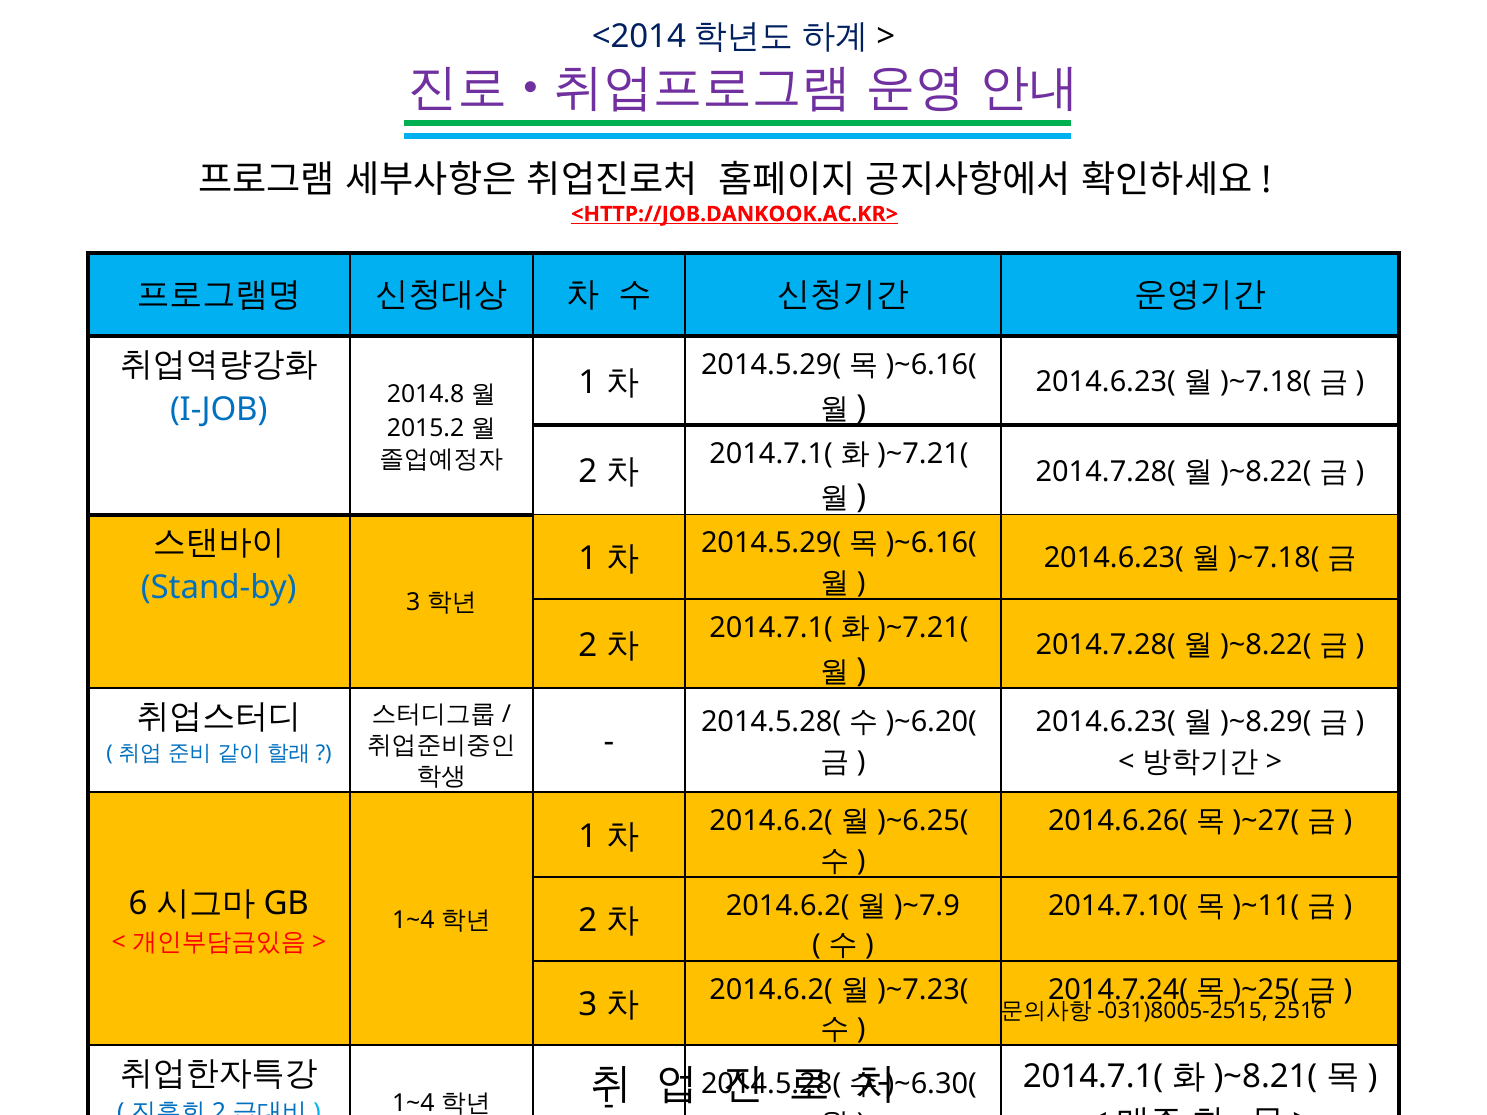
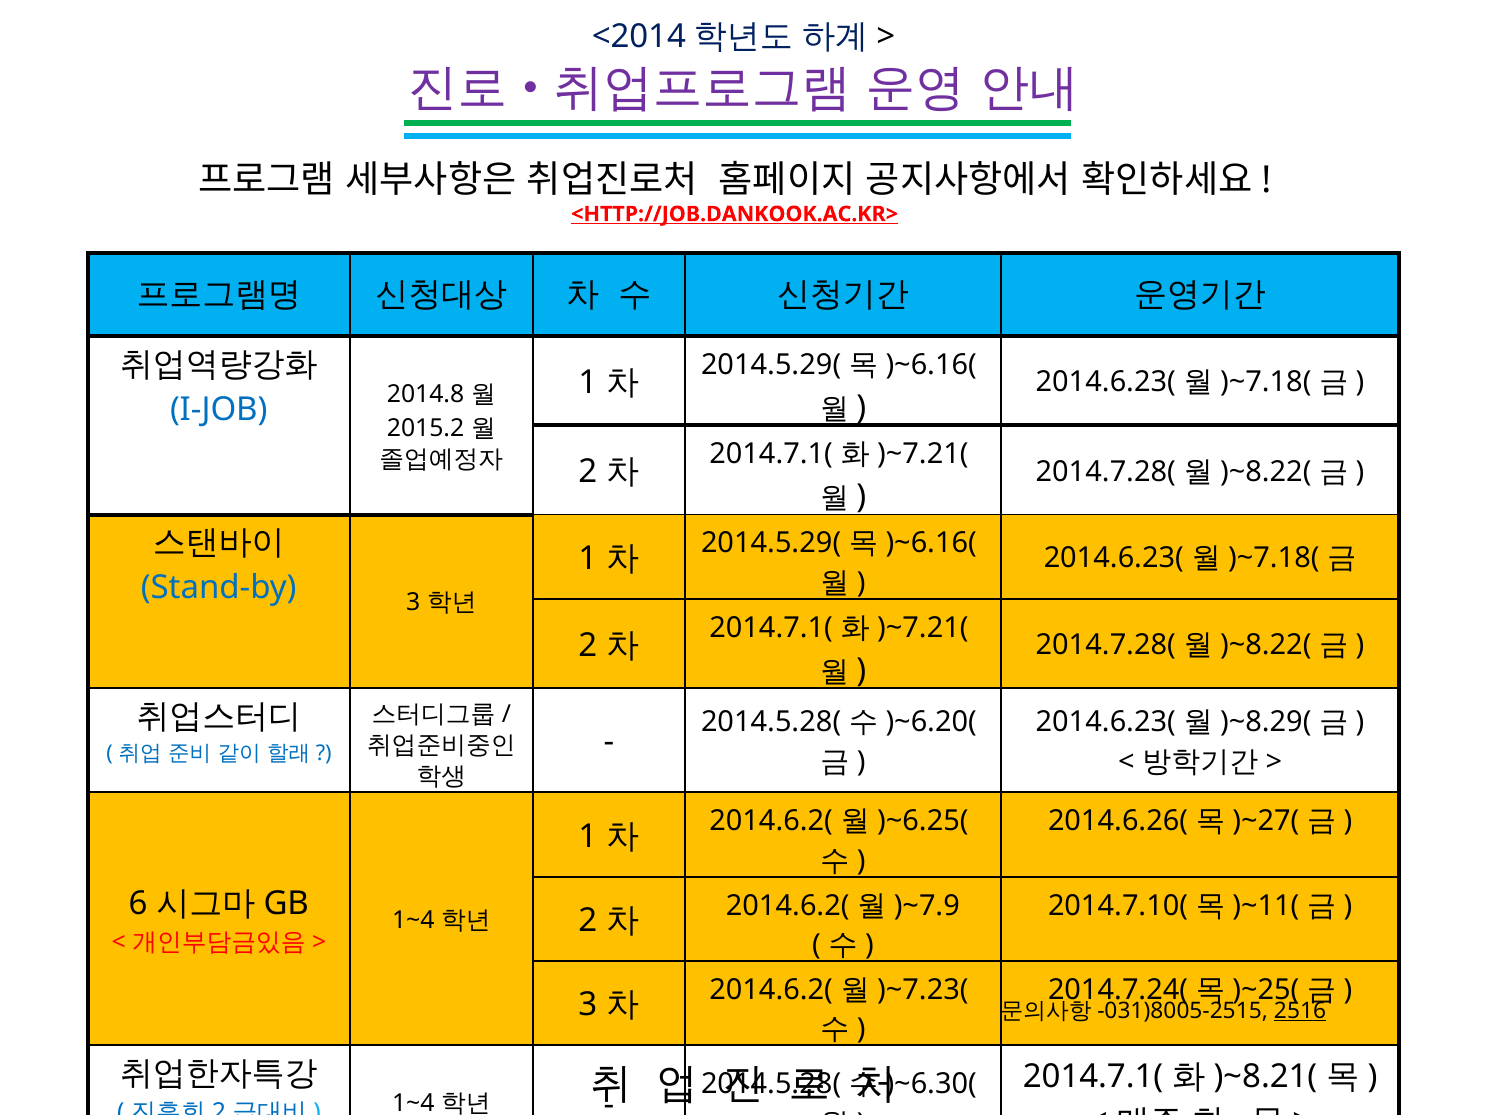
2516 underline: none -> present (1300, 1011)
